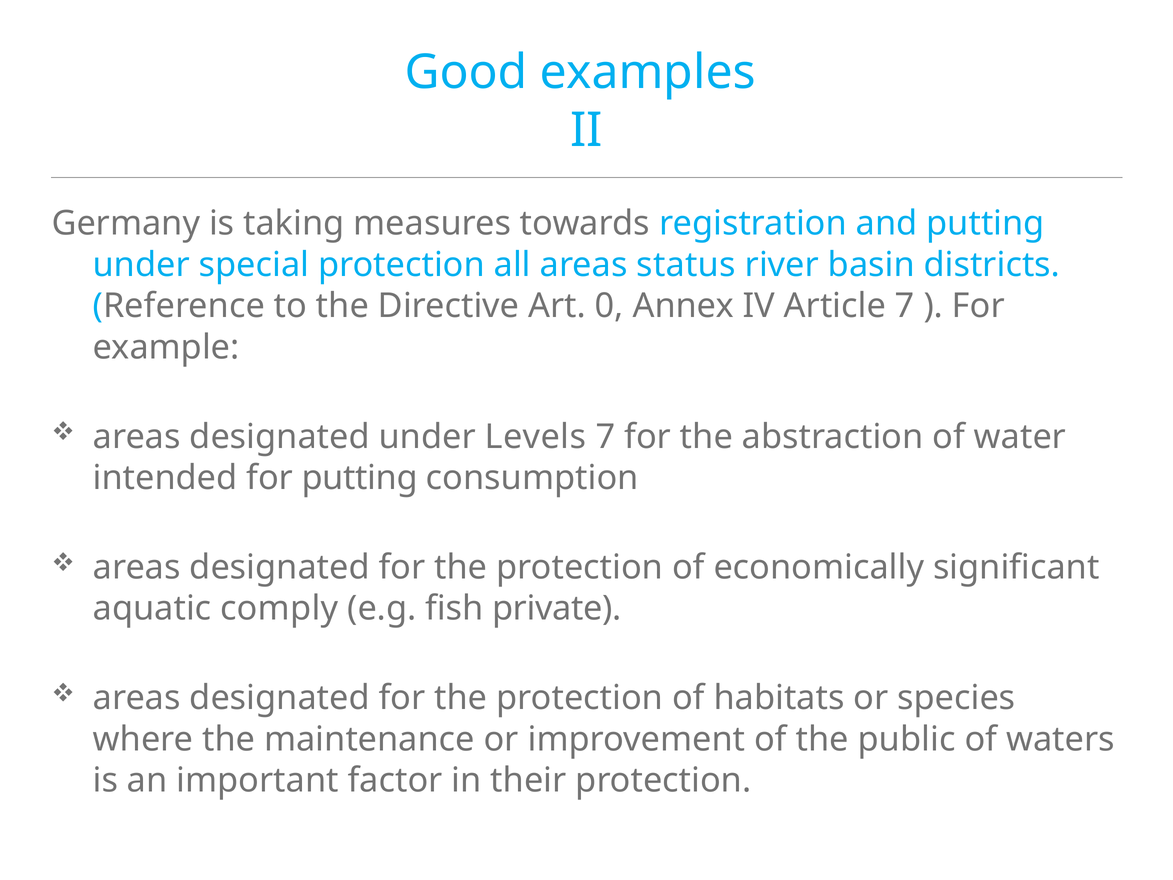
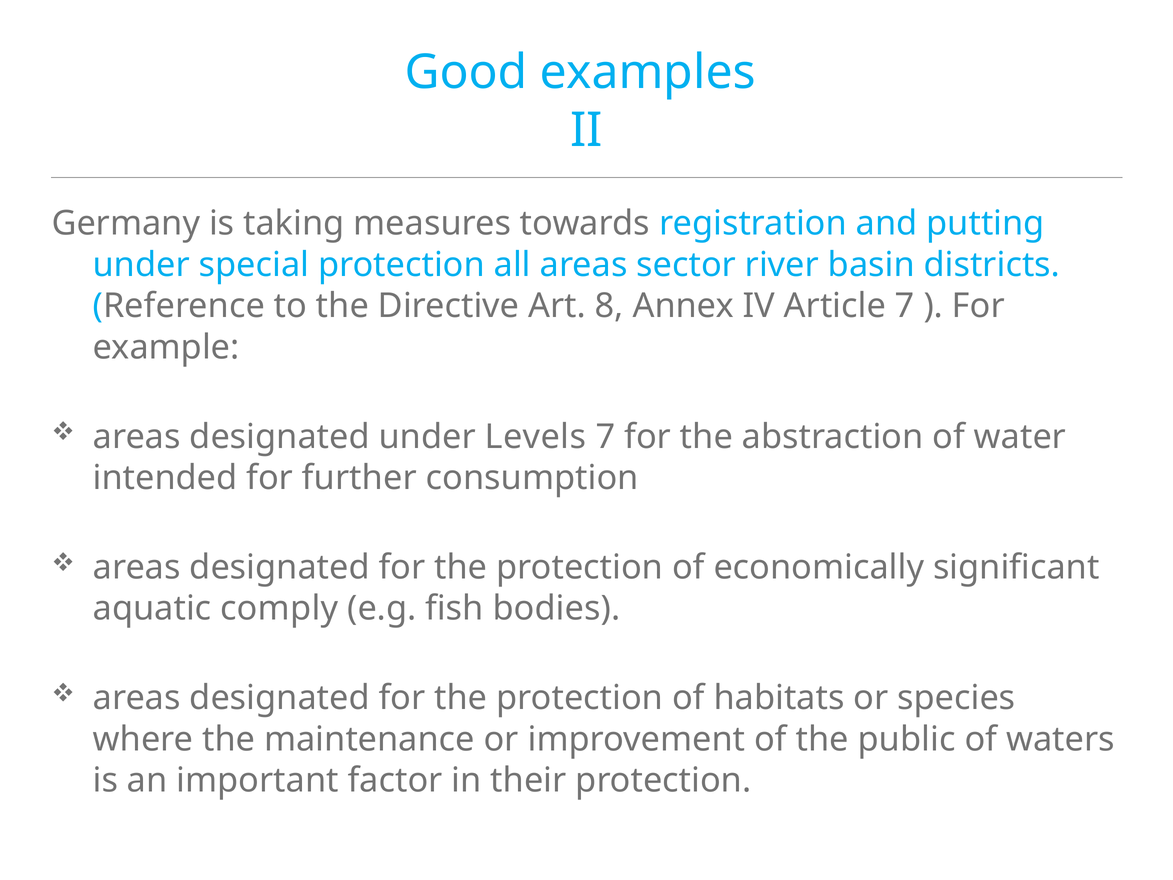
status: status -> sector (686, 265)
0: 0 -> 8 (609, 306)
for putting: putting -> further (359, 478)
private: private -> bodies (557, 608)
